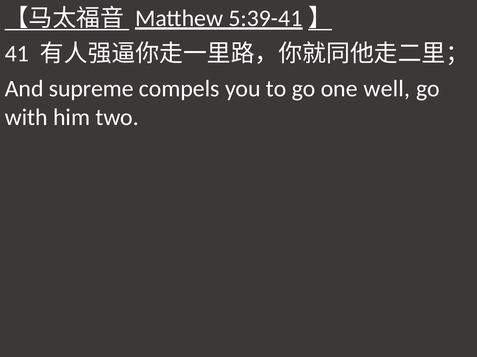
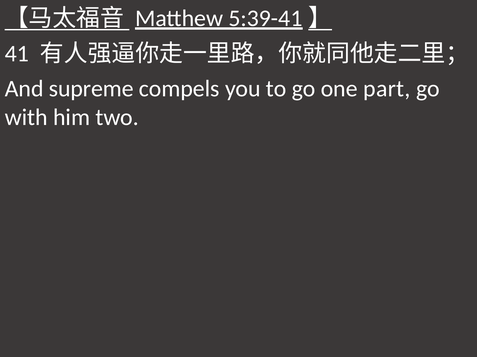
well: well -> part (387, 89)
